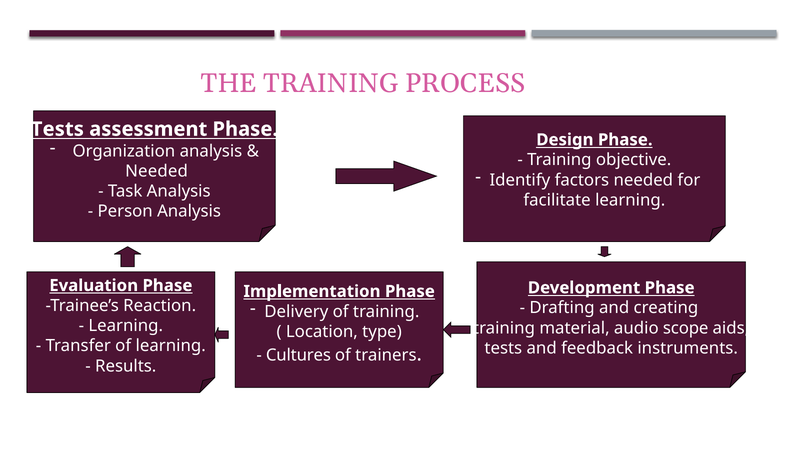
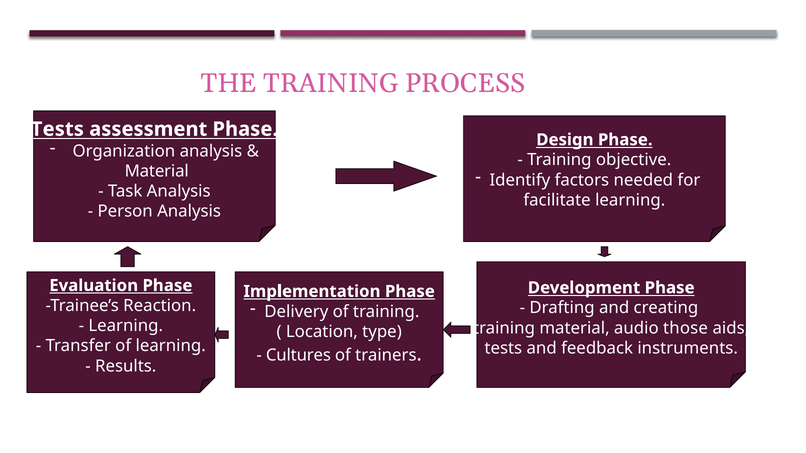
Needed: Needed -> Material (157, 171)
scope: scope -> those (686, 328)
